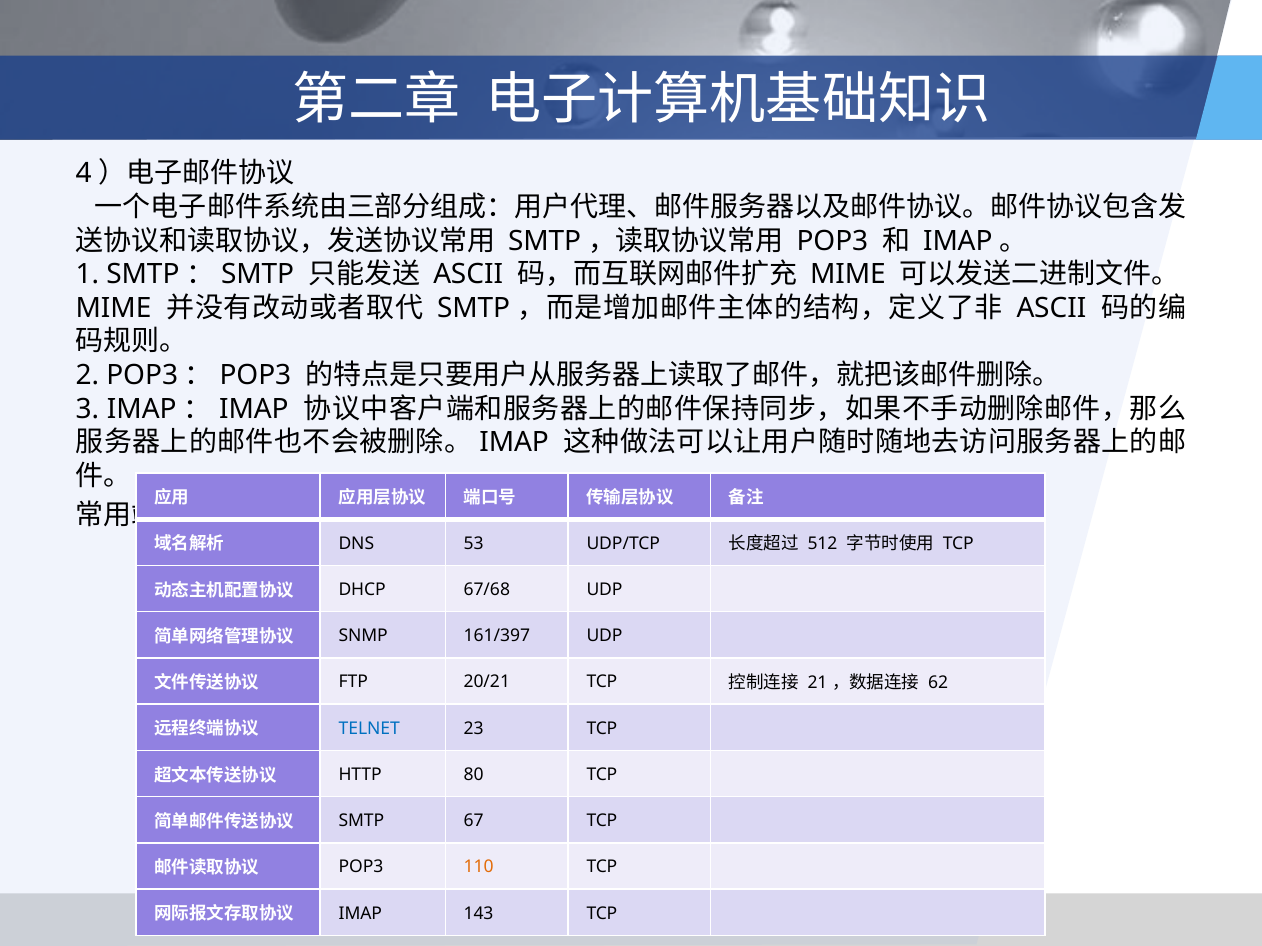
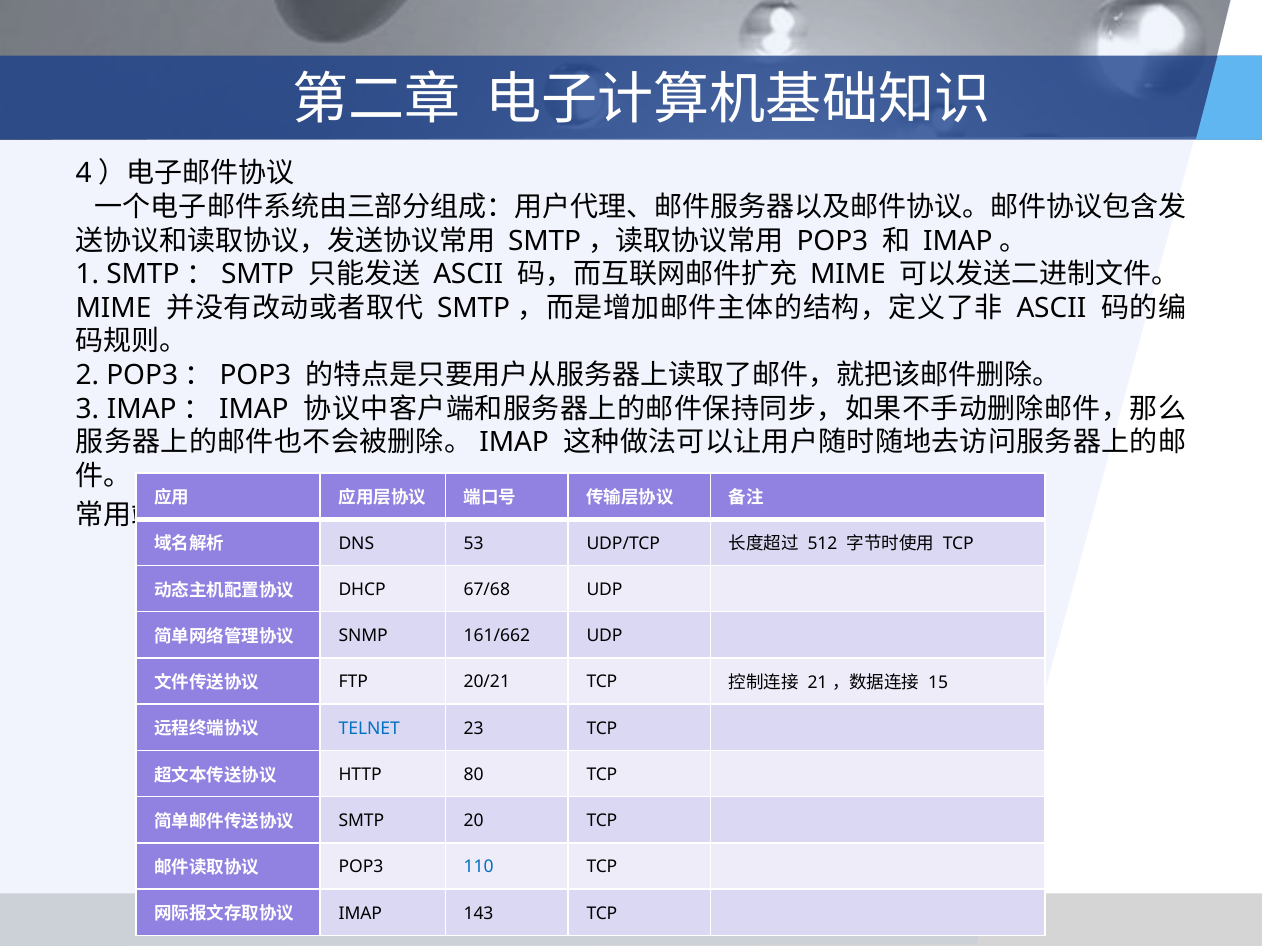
161/397: 161/397 -> 161/662 (497, 636)
62: 62 -> 15 (938, 683)
67: 67 -> 20 (474, 821)
110 colour: orange -> blue (479, 867)
